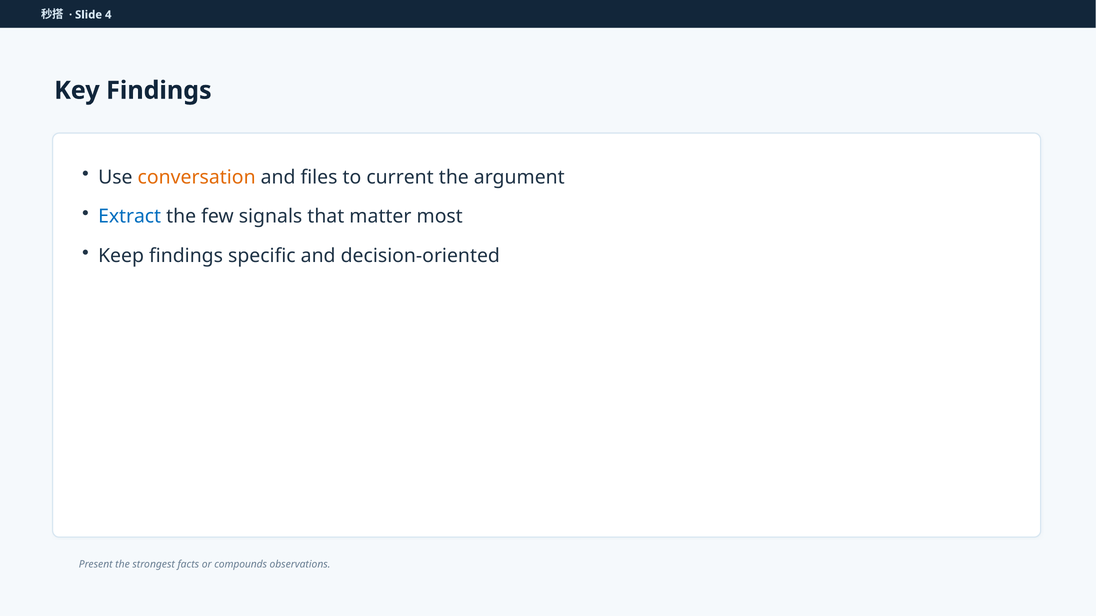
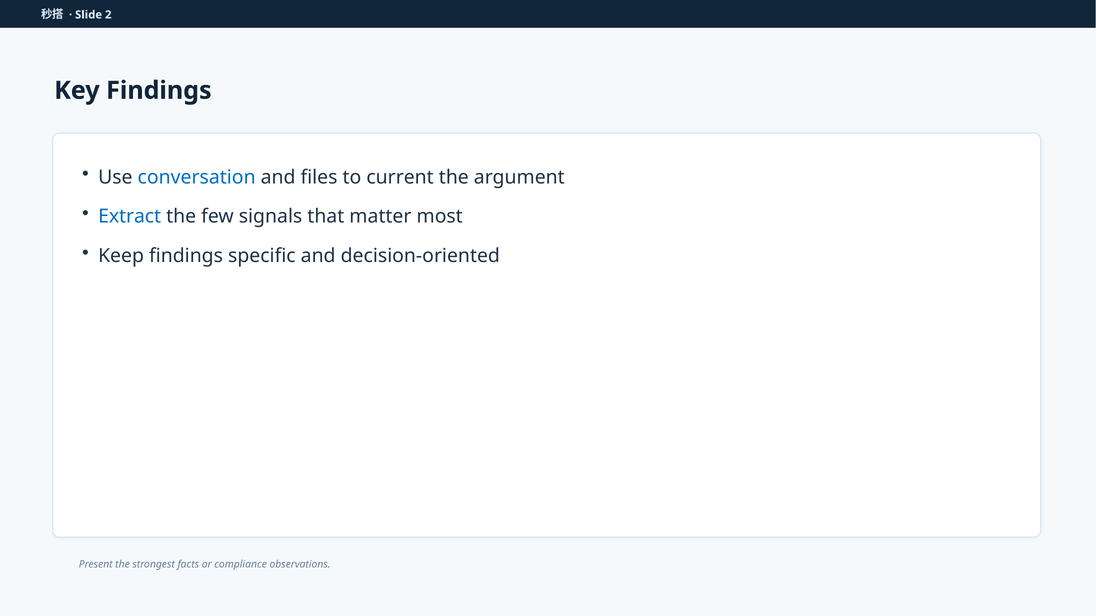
4: 4 -> 2 (108, 15)
conversation colour: orange -> blue (197, 177)
compounds: compounds -> compliance (241, 565)
